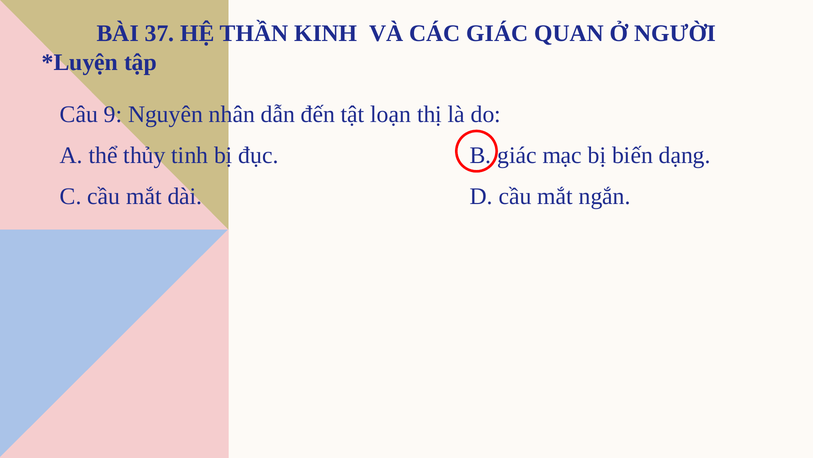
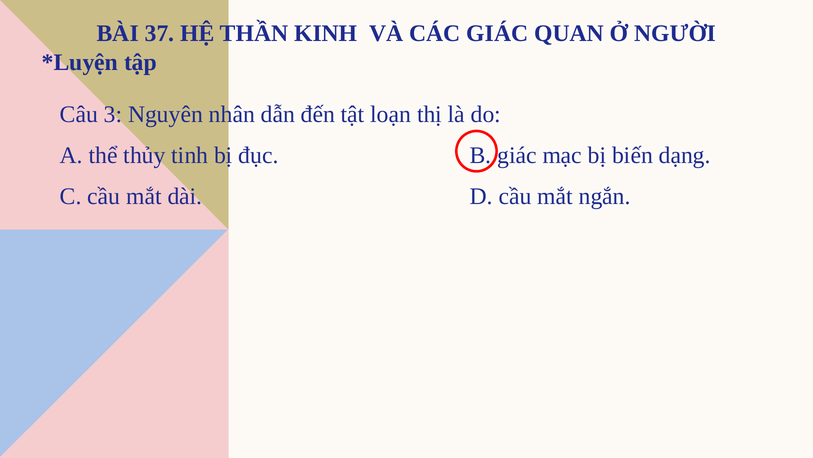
9: 9 -> 3 (113, 114)
